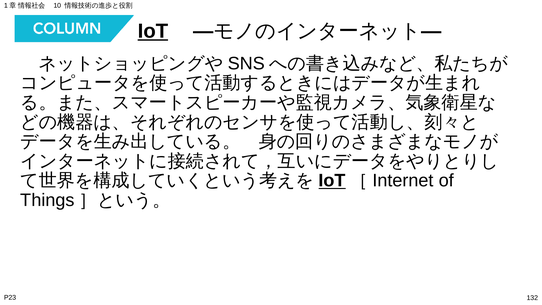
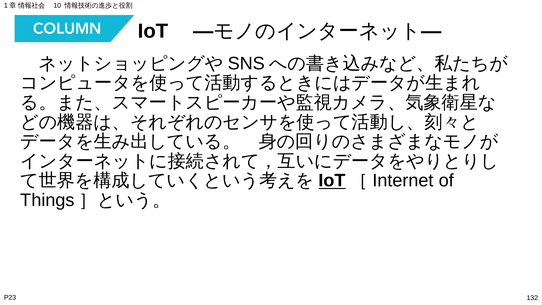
IoT underline: present -> none (153, 31)
